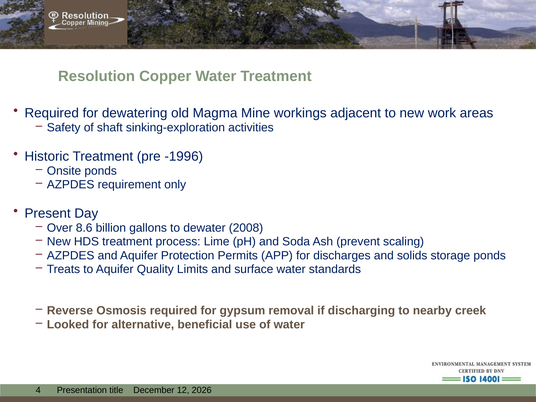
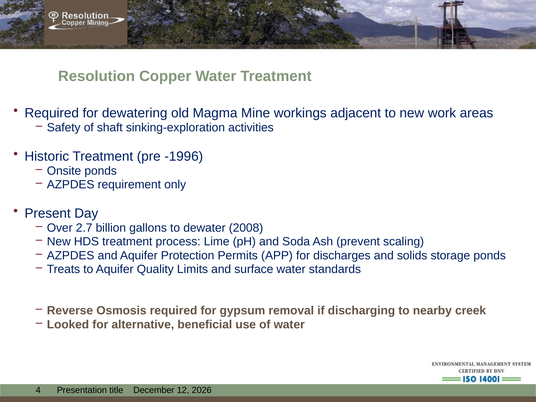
8.6: 8.6 -> 2.7 (84, 228)
